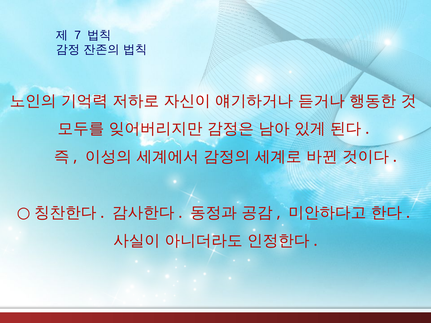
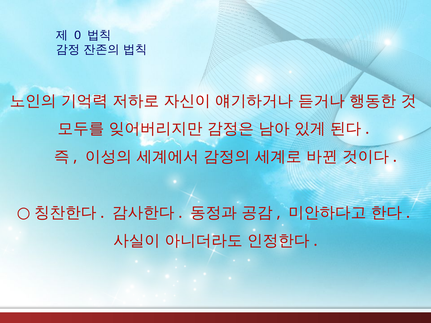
7: 7 -> 0 (78, 35)
